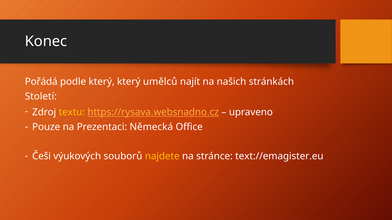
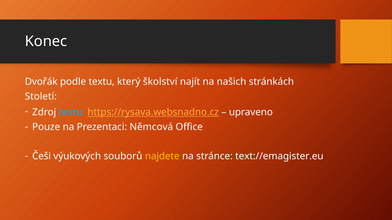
Pořádá: Pořádá -> Dvořák (41, 82)
podle který: který -> textu (102, 82)
umělců: umělců -> školství (160, 82)
textu colour: yellow -> light blue (72, 112)
Německá: Německá -> Němcová (151, 127)
